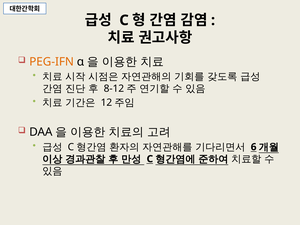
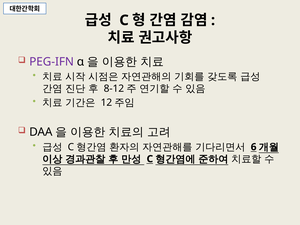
PEG-IFN colour: orange -> purple (52, 62)
